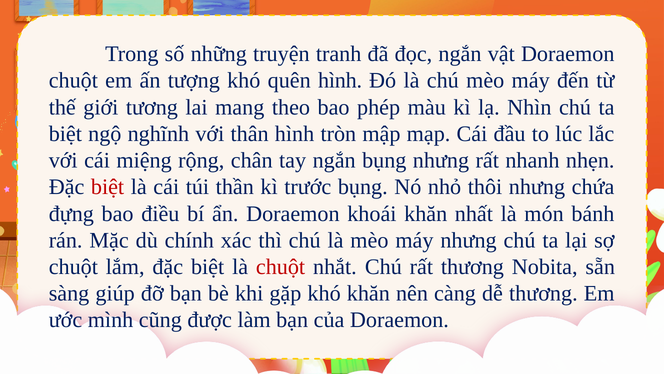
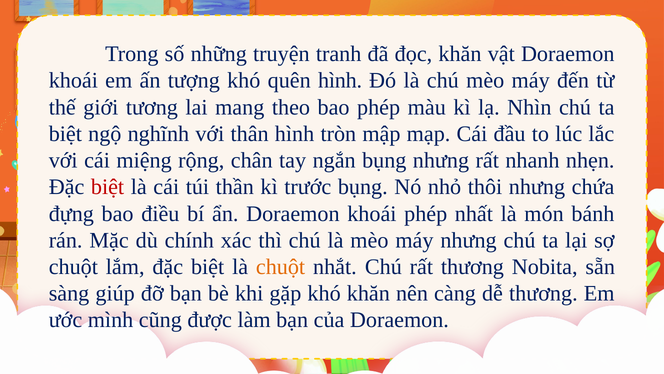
đọc ngắn: ngắn -> khăn (460, 54)
chuột: chuột -> khoái (73, 81)
khoái khăn: khăn -> phép (426, 213)
chuột colour: red -> orange (281, 267)
